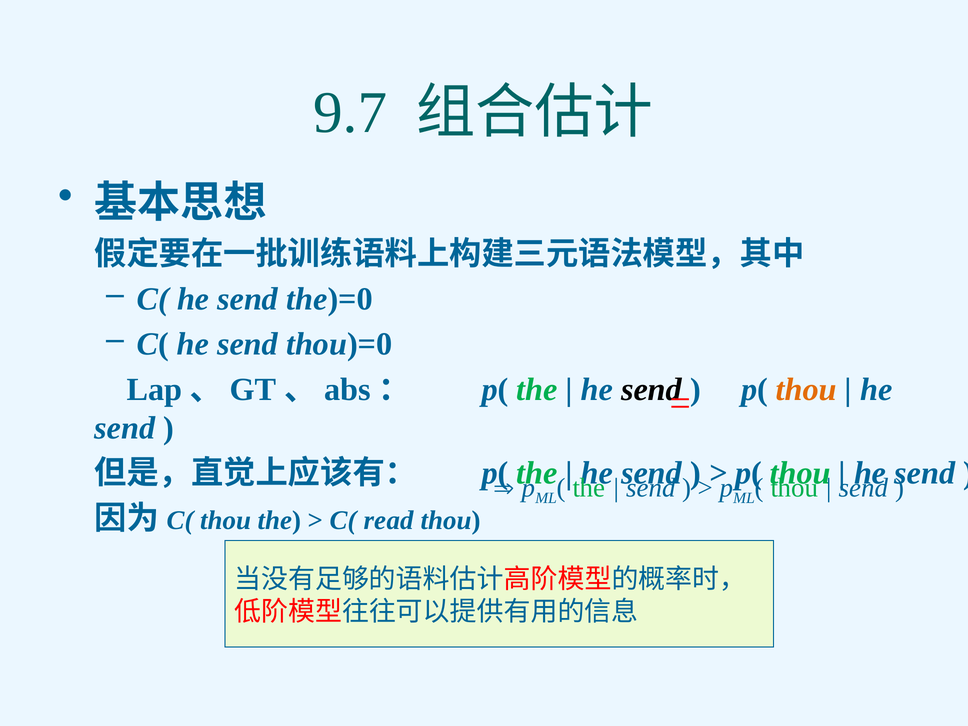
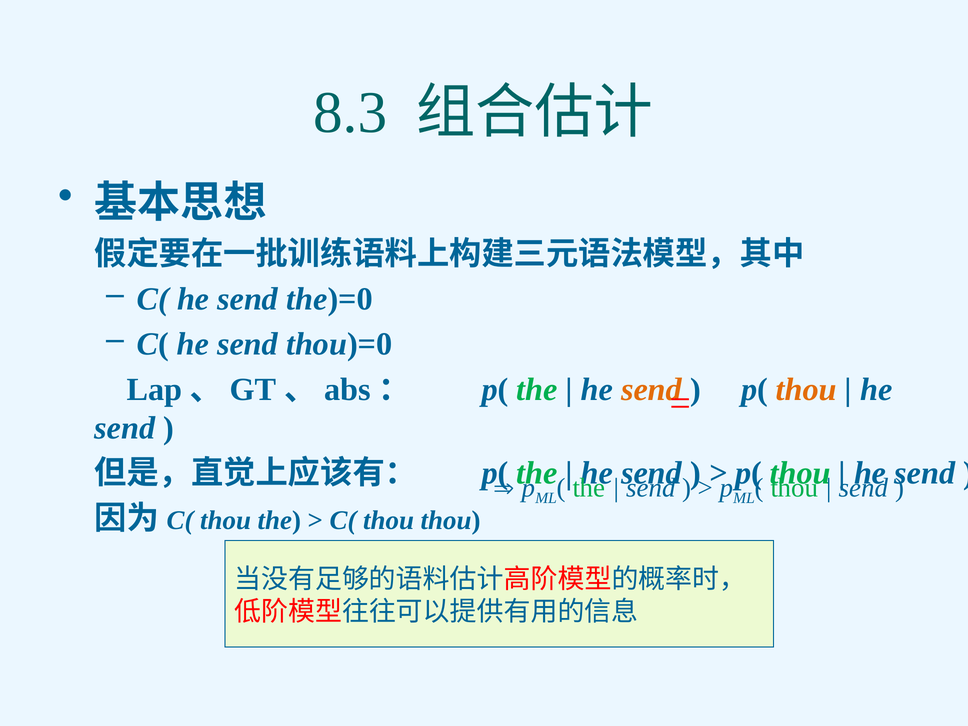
9.7: 9.7 -> 8.3 (350, 113)
send colour: black -> orange (652, 389)
C( read: read -> thou (389, 520)
